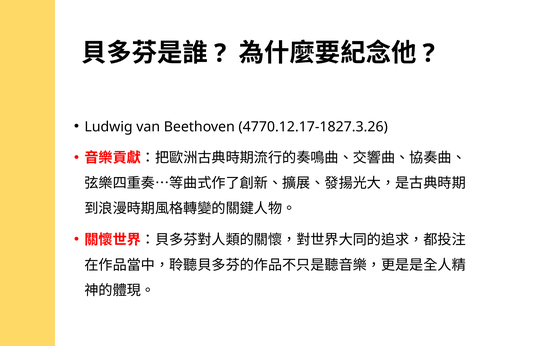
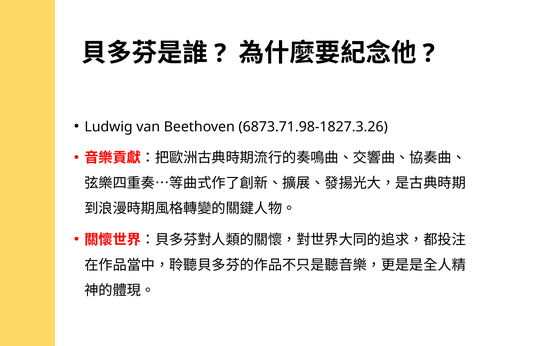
4770.12.17-1827.3.26: 4770.12.17-1827.3.26 -> 6873.71.98-1827.3.26 (313, 127)
